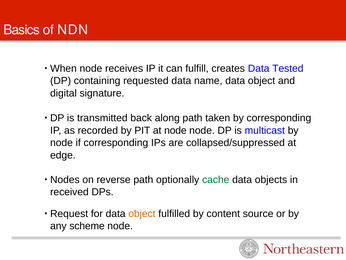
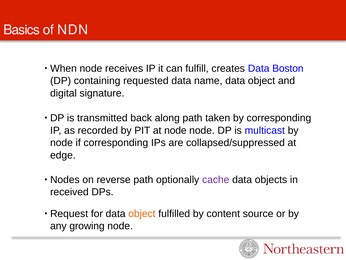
Tested: Tested -> Boston (288, 68)
cache colour: green -> purple (216, 179)
scheme: scheme -> growing (87, 226)
